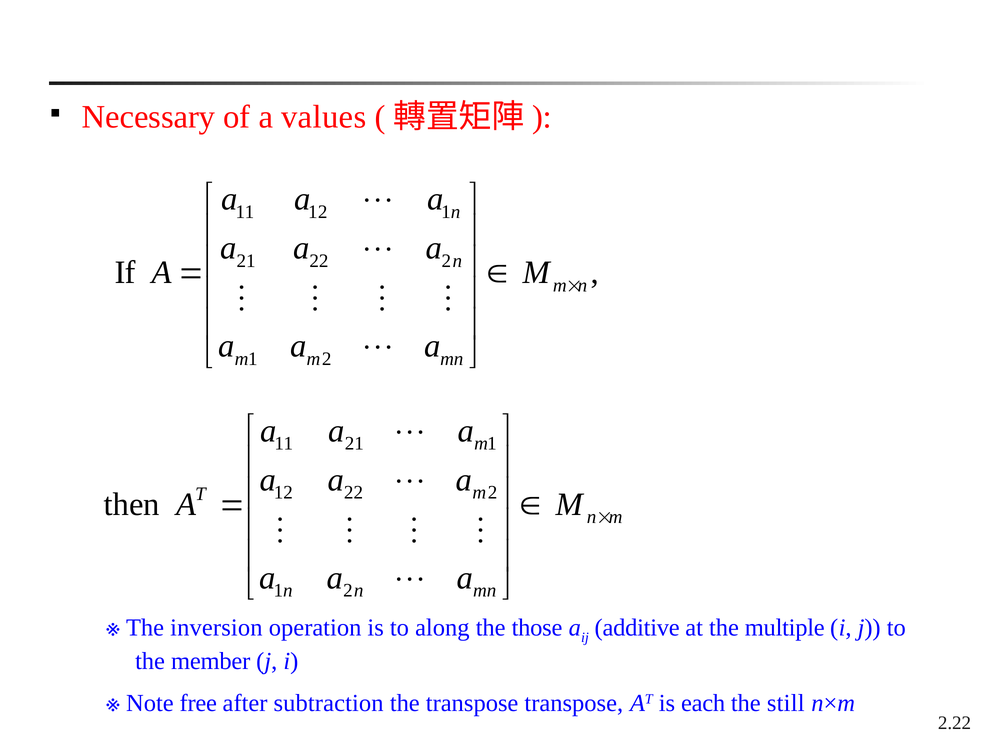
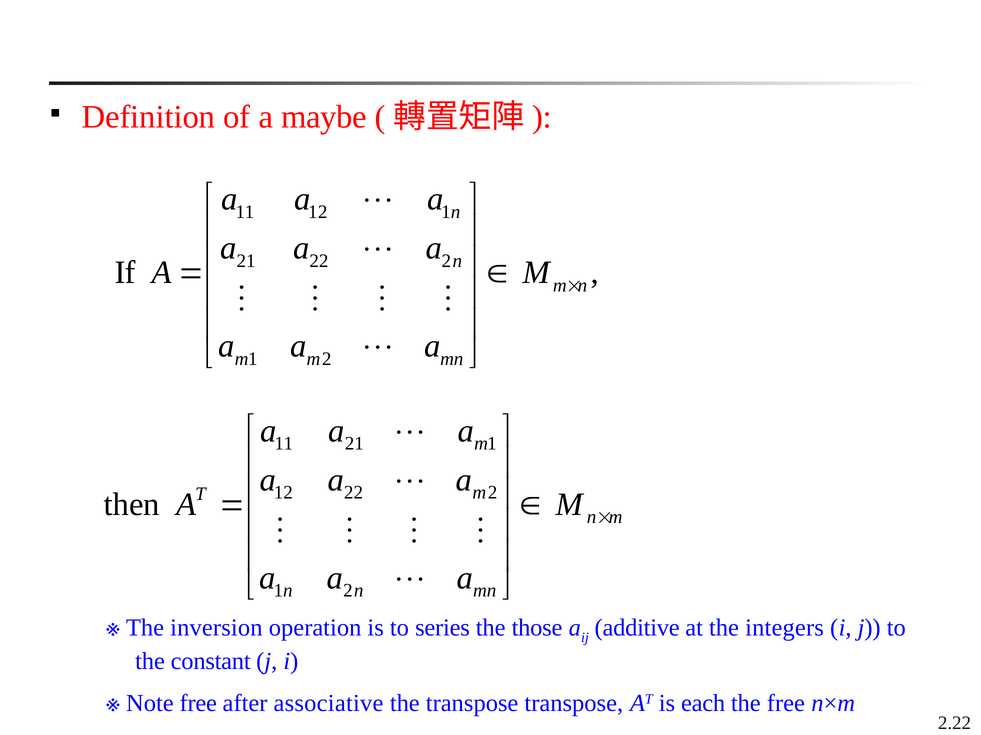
Necessary: Necessary -> Definition (148, 117)
values: values -> maybe (324, 117)
along: along -> series (442, 629)
multiple: multiple -> integers (785, 629)
member: member -> constant (211, 662)
subtraction: subtraction -> associative (329, 704)
the still: still -> free (786, 704)
